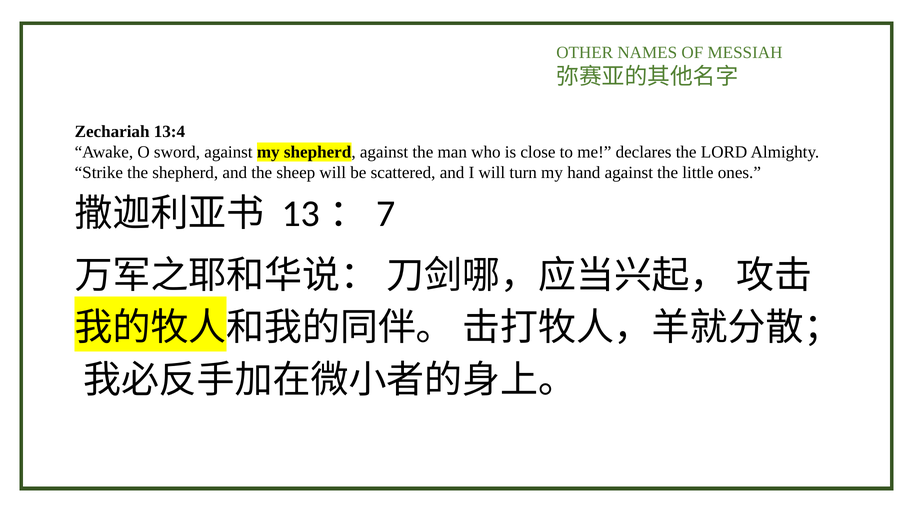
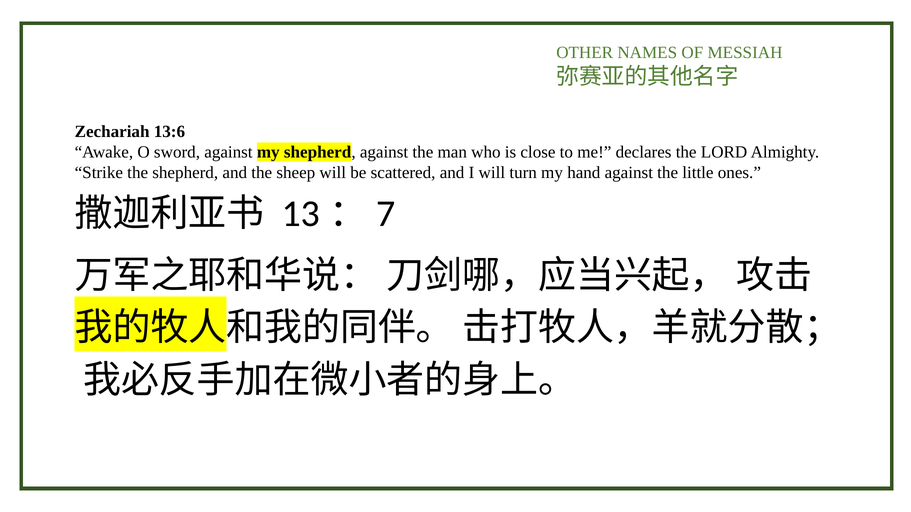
13:4: 13:4 -> 13:6 (169, 132)
